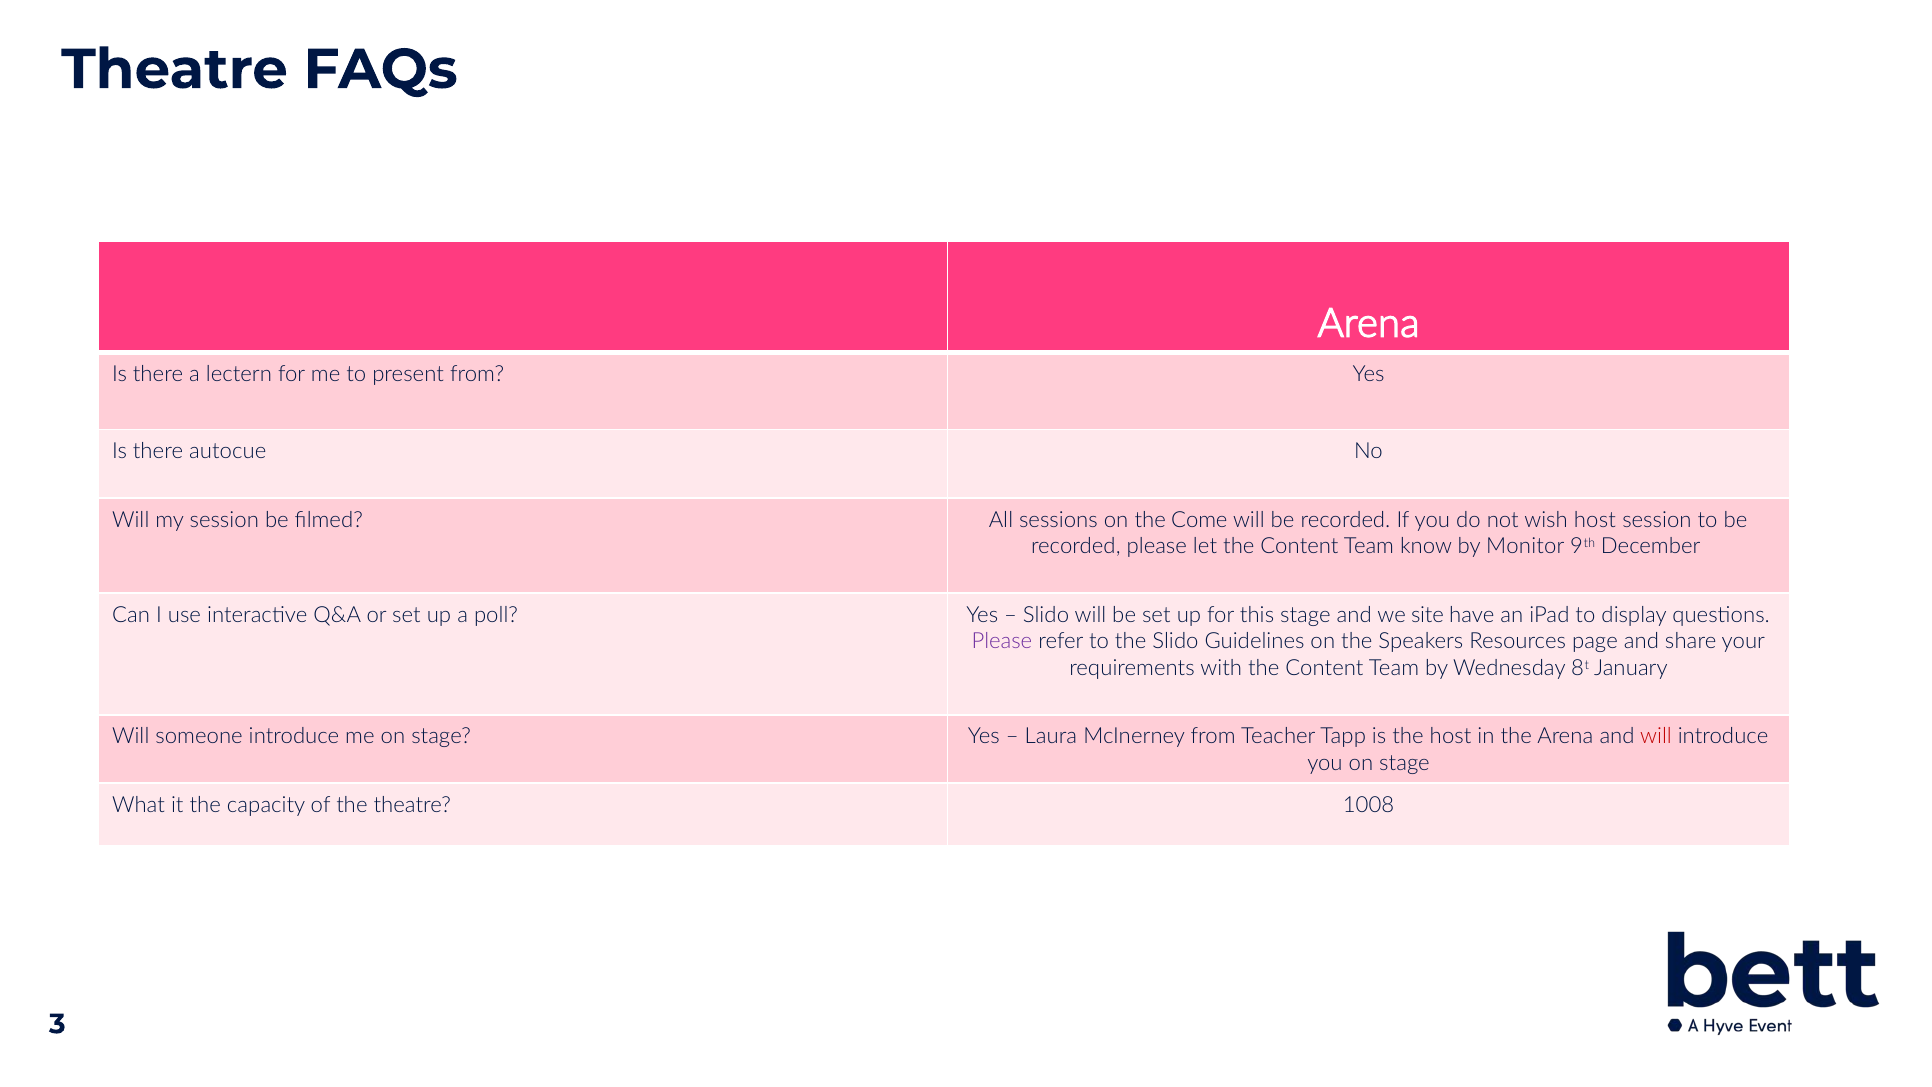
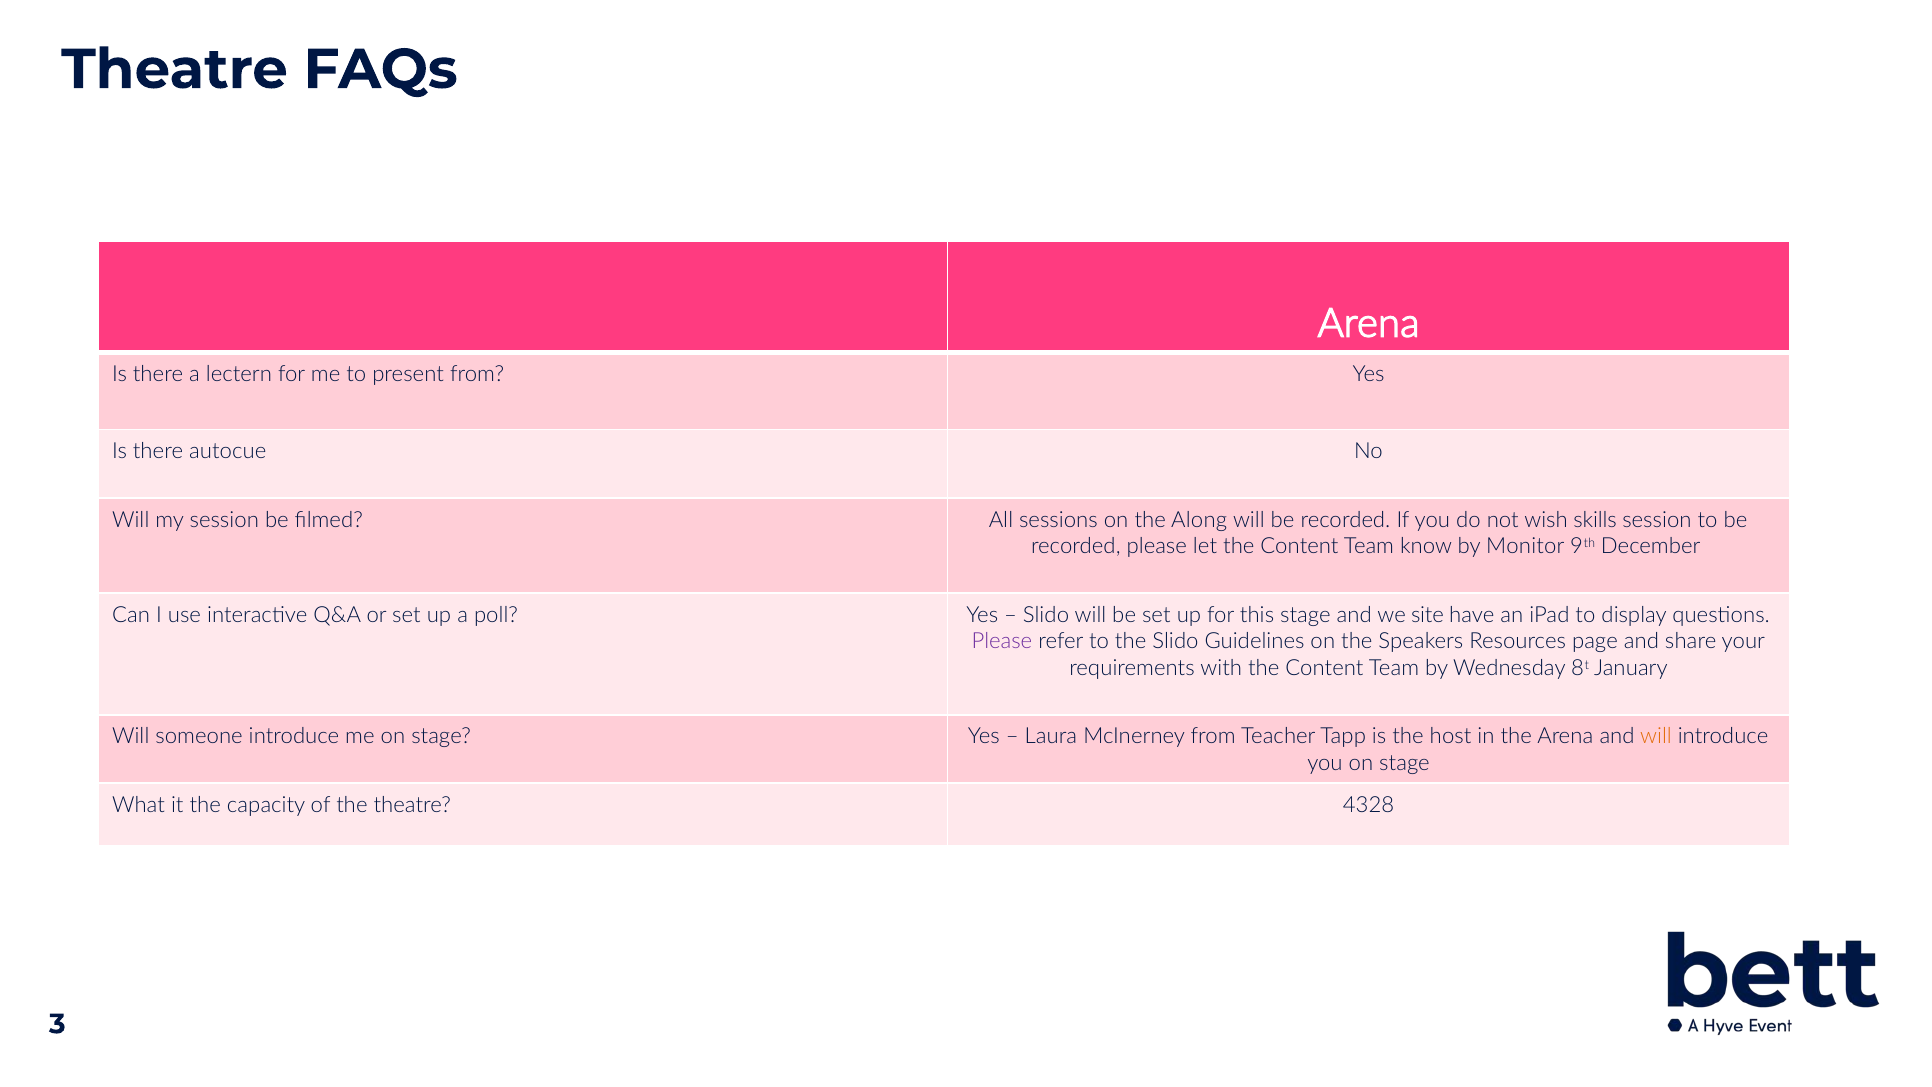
Come: Come -> Along (1199, 520)
wish host: host -> skills (1595, 520)
will colour: red -> orange (1656, 736)
1008: 1008 -> 4328 (1369, 805)
